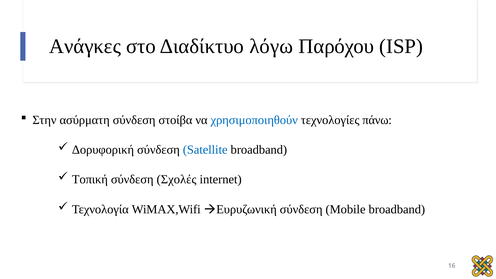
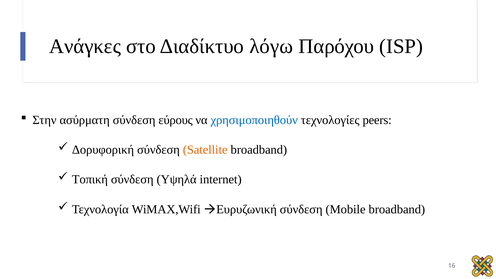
στοίβα: στοίβα -> εύρους (176, 120)
πάνω: πάνω -> peers (377, 120)
Satellite colour: blue -> orange (205, 150)
Σχολές: Σχολές -> Υψηλά (177, 180)
